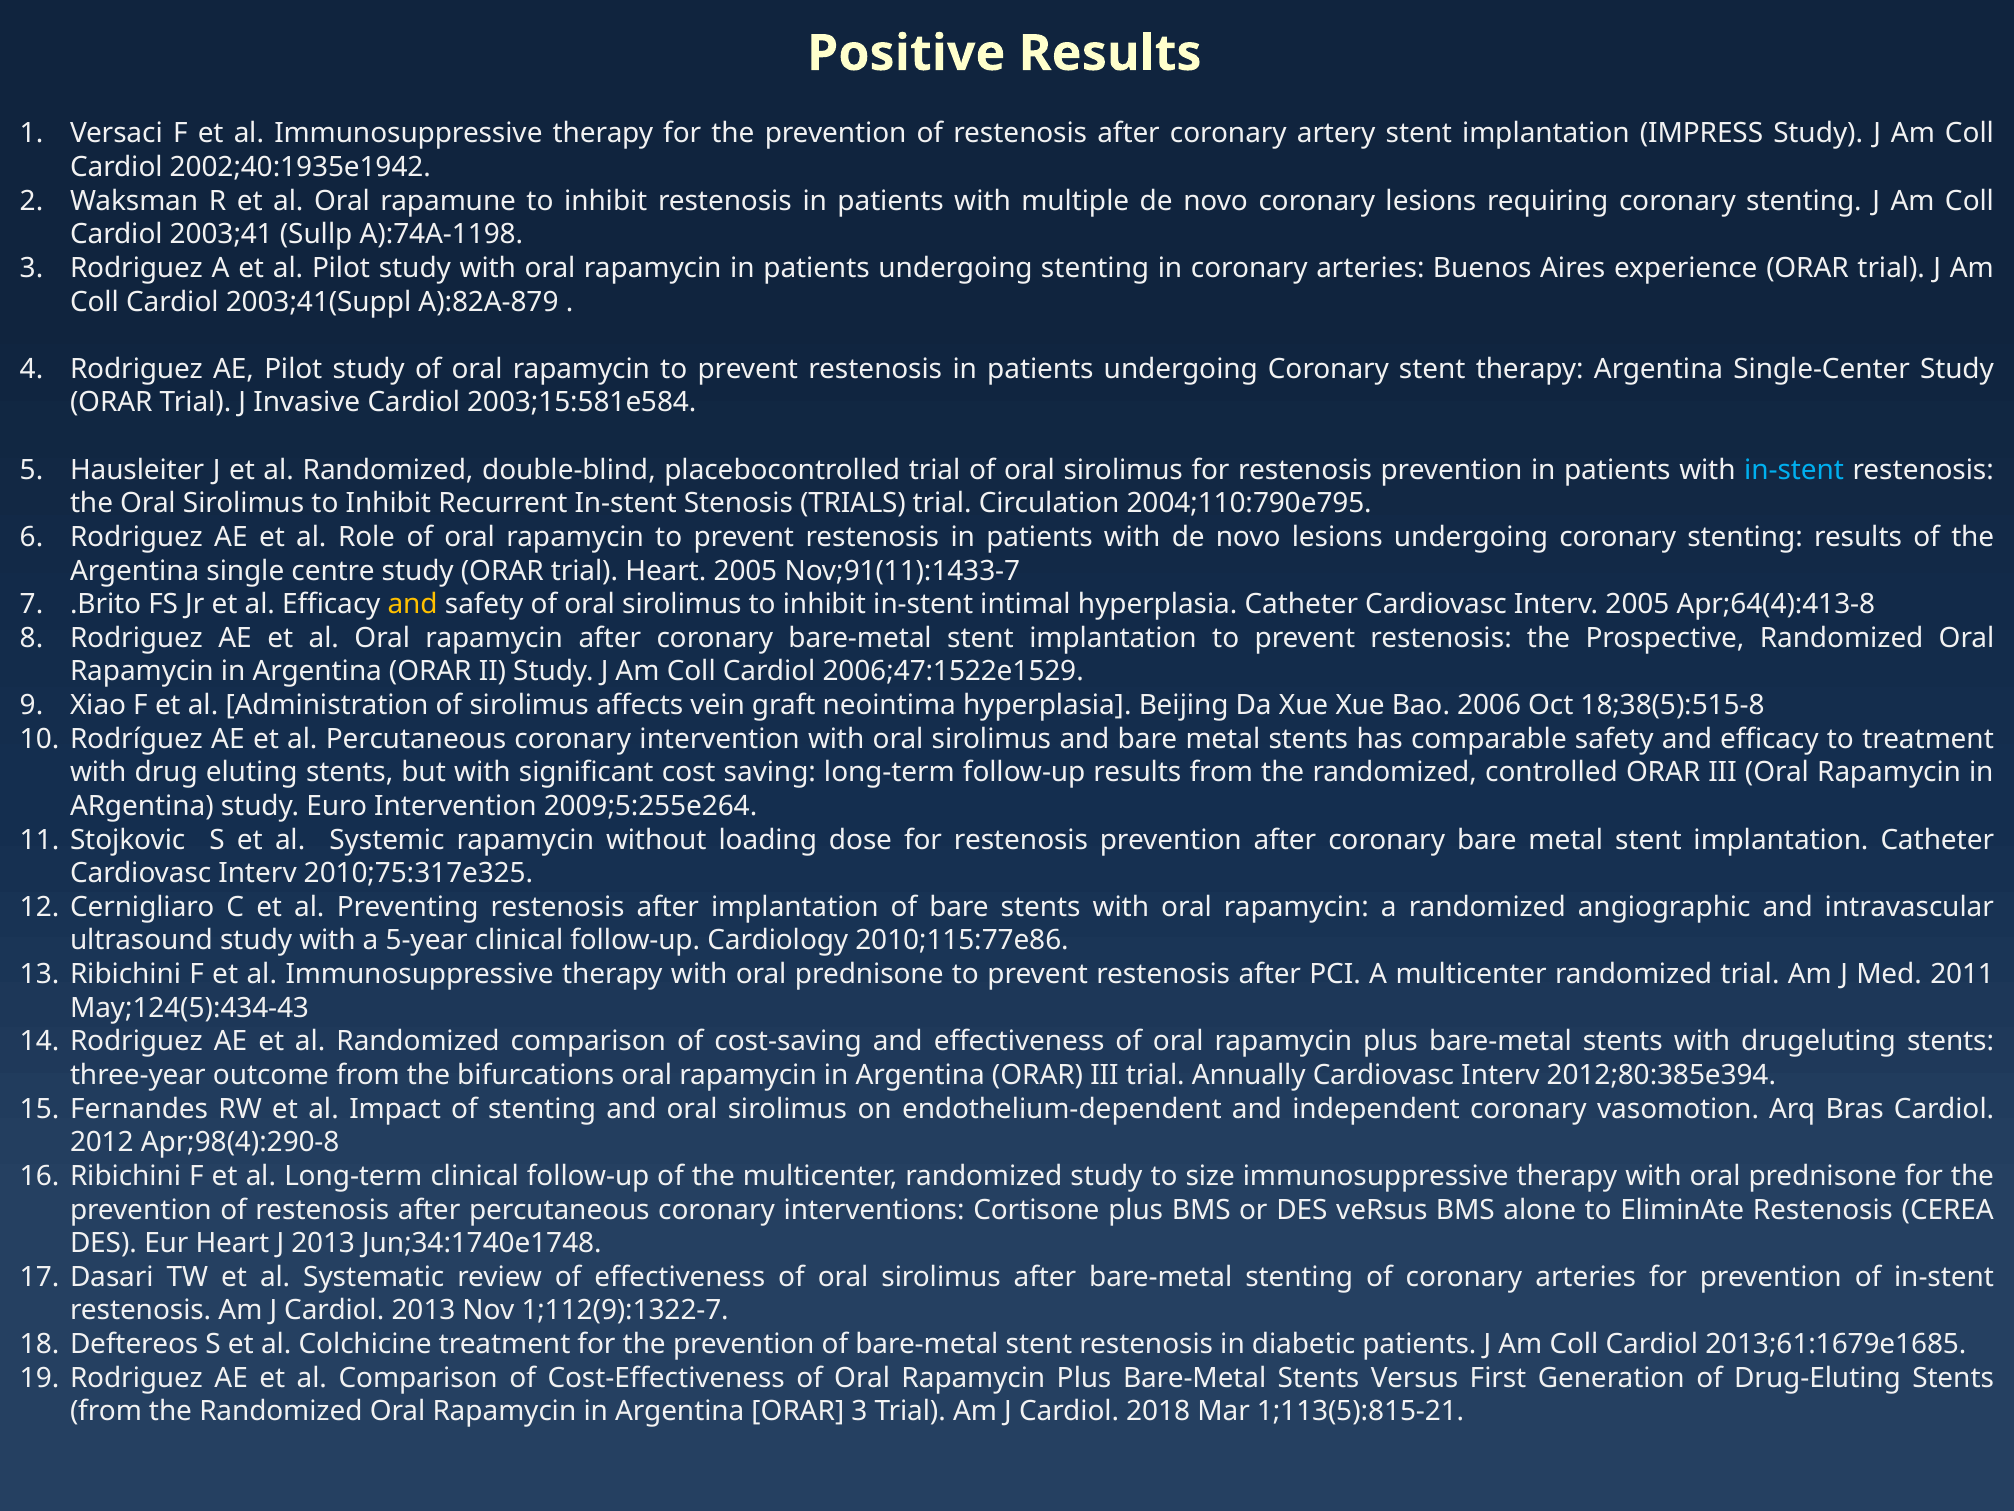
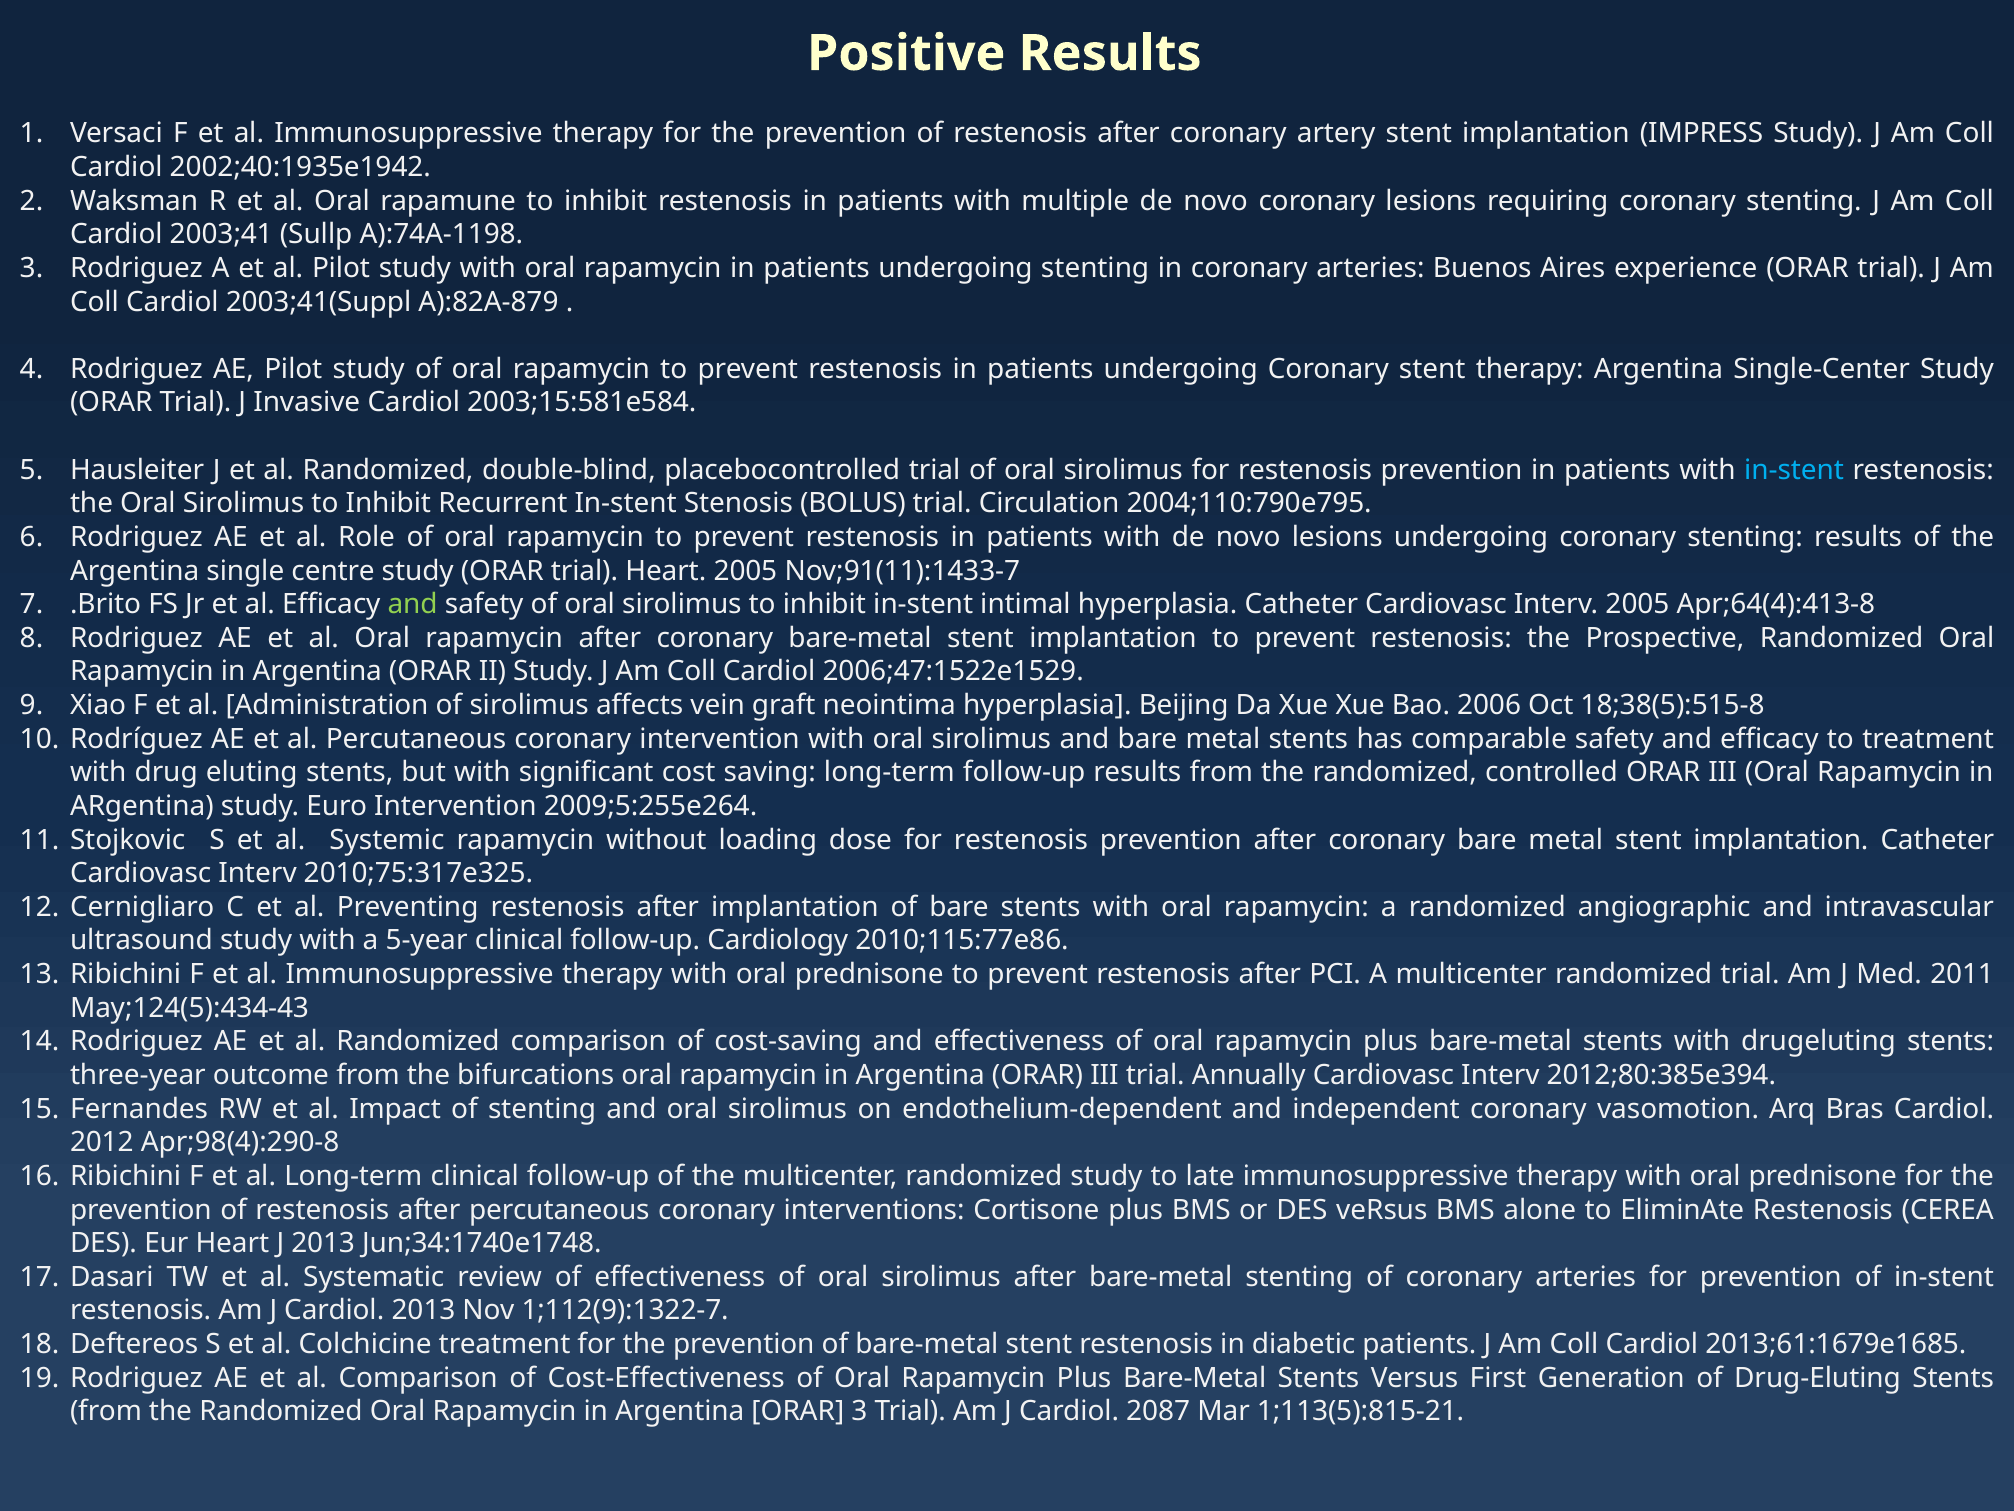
TRIALS: TRIALS -> BOLUS (853, 503)
and colour: yellow -> light green (413, 604)
size: size -> late (1210, 1176)
2018: 2018 -> 2087 (1158, 1411)
